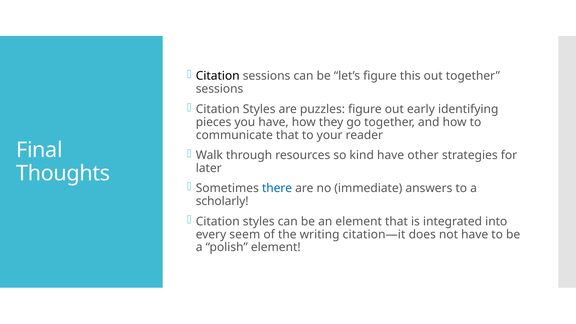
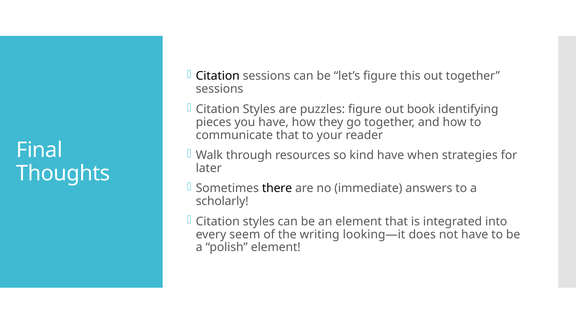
early: early -> book (421, 109)
other: other -> when (423, 155)
there colour: blue -> black (277, 188)
citation—it: citation—it -> looking—it (374, 234)
